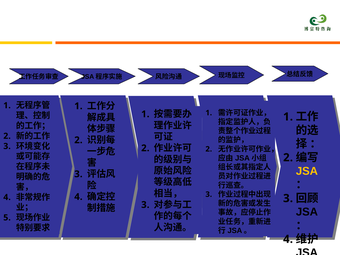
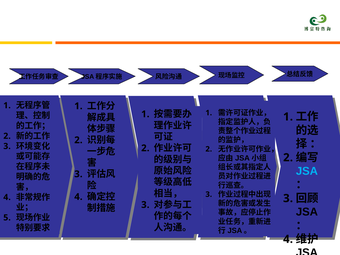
JSA colour: yellow -> light blue (307, 171)
